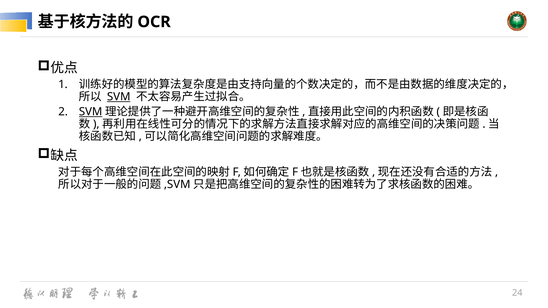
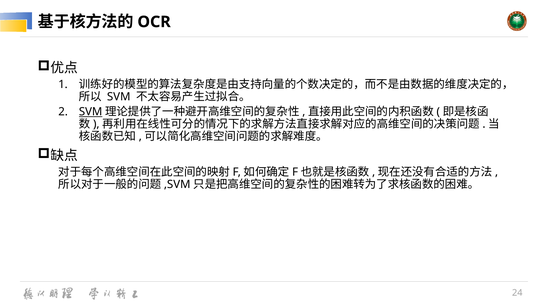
SVM underline: present -> none (119, 97)
